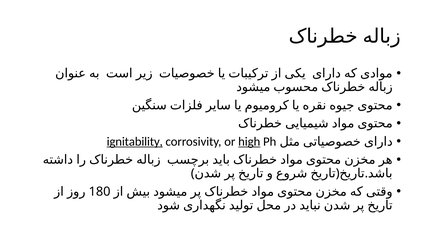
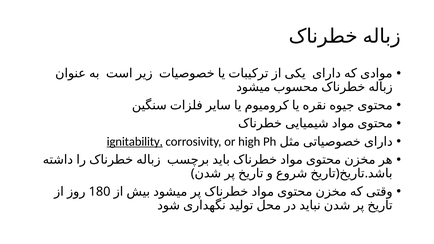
high underline: present -> none (249, 142)
